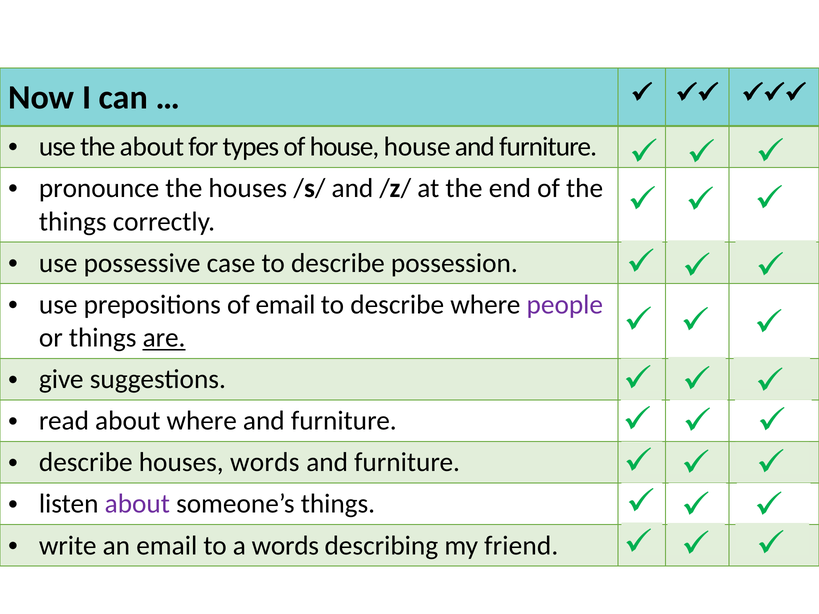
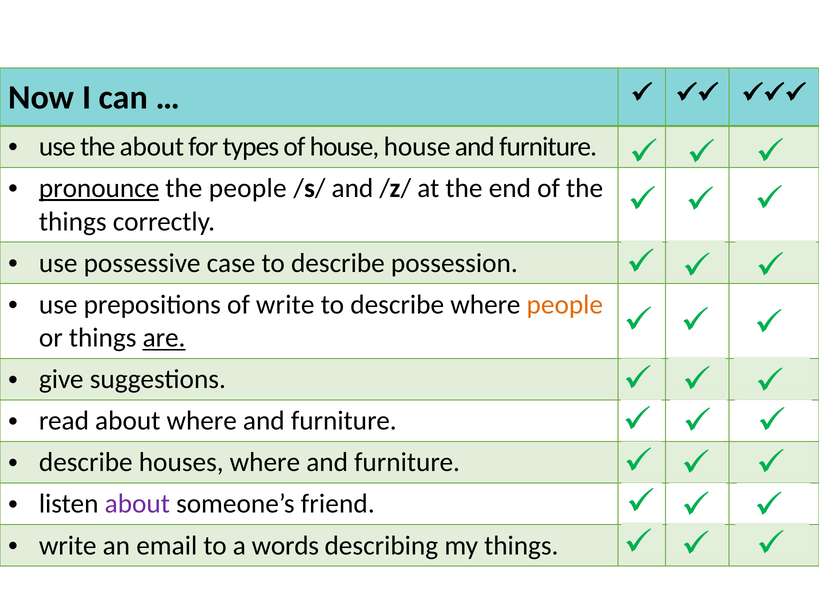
pronounce underline: none -> present (99, 188)
the houses: houses -> people (248, 188)
of email: email -> write (285, 305)
people colour: purple -> orange (565, 305)
houses words: words -> where (265, 463)
someone’s things: things -> friend (338, 504)
my friend: friend -> things (521, 546)
